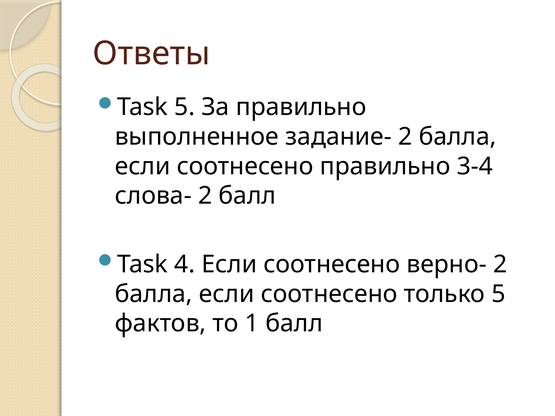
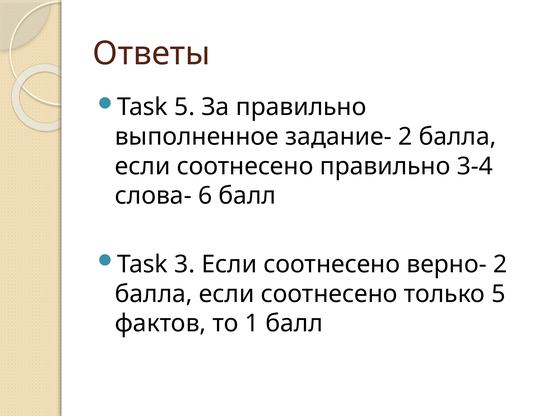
слова- 2: 2 -> 6 (205, 196)
4: 4 -> 3 (185, 264)
